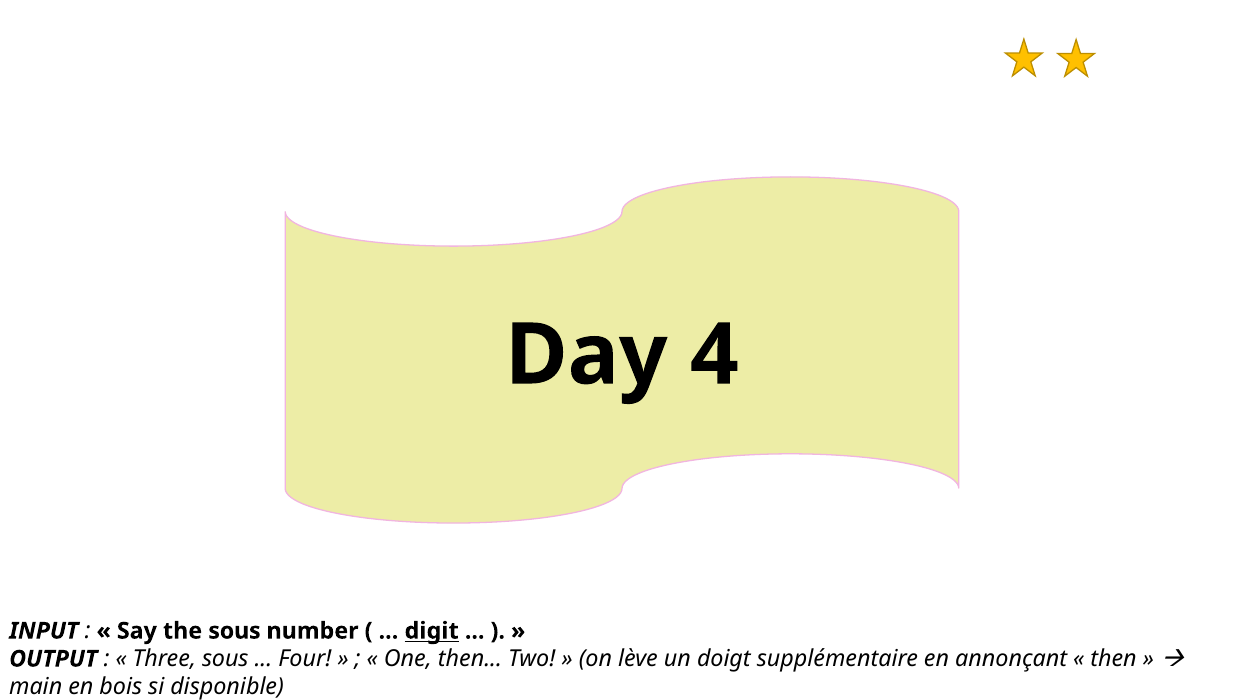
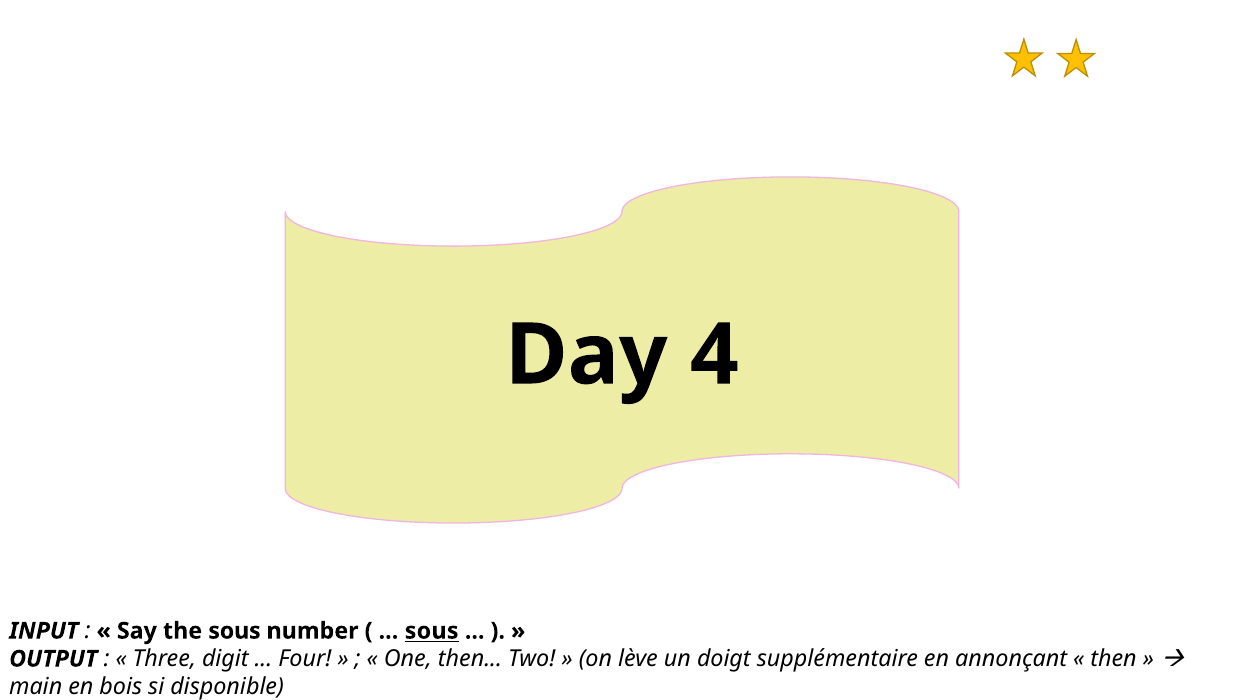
digit: digit -> sous (432, 631)
Three sous: sous -> digit (225, 659)
